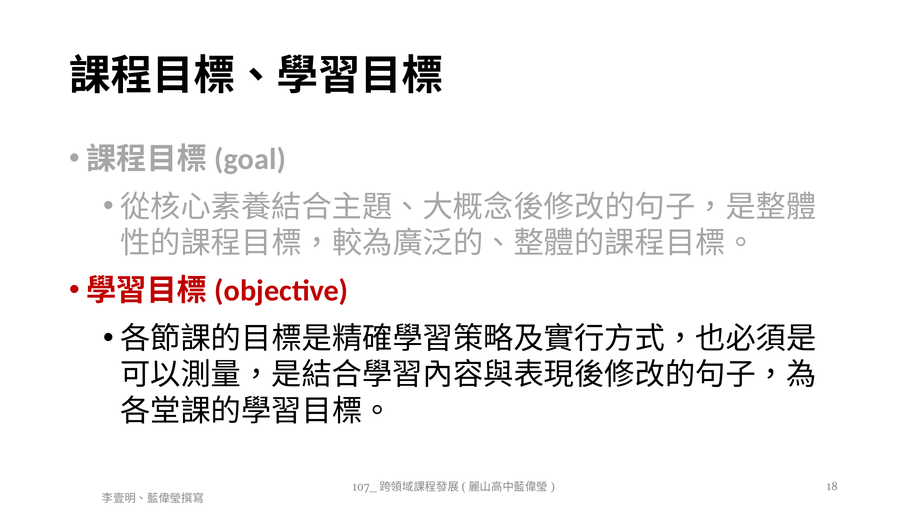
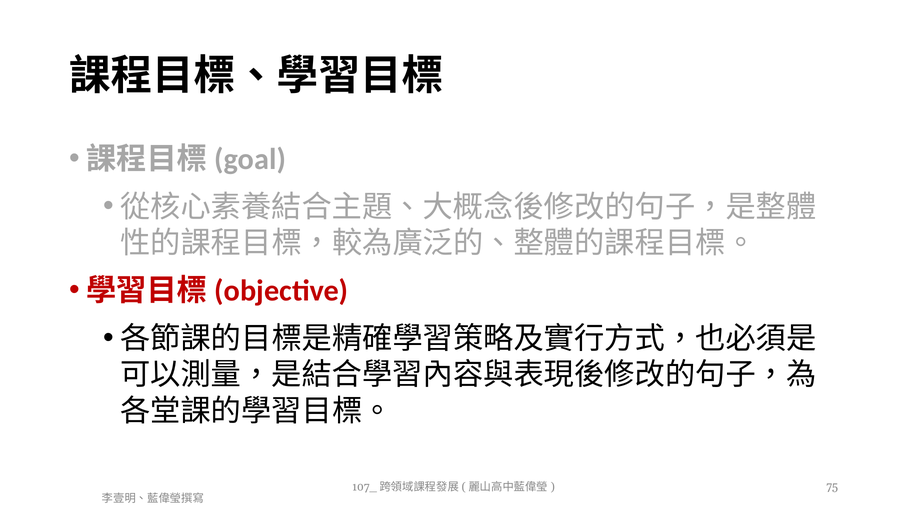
18: 18 -> 75 (832, 487)
